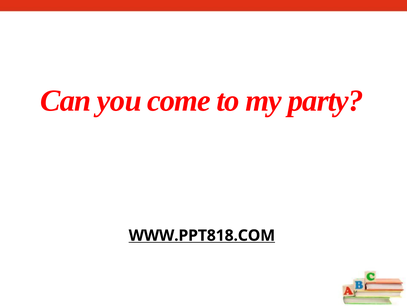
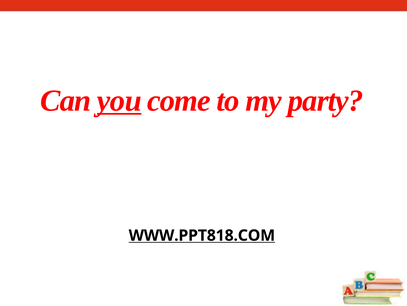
you underline: none -> present (119, 100)
